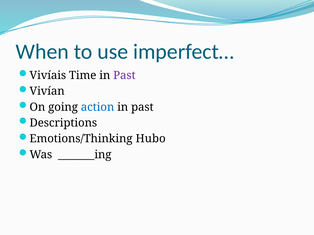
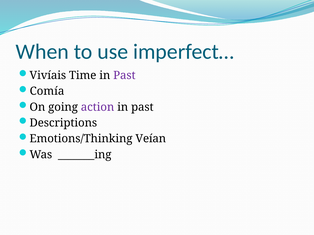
Vivían: Vivían -> Comía (47, 91)
action colour: blue -> purple (98, 107)
Hubo: Hubo -> Veían (151, 139)
